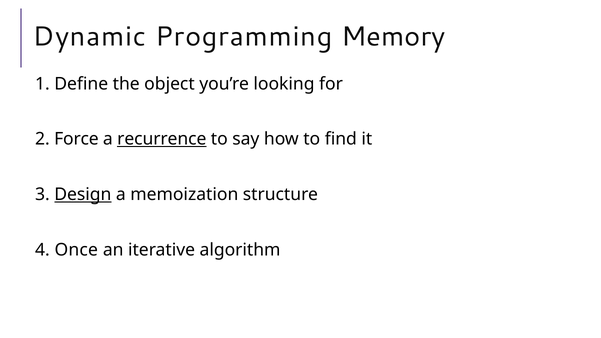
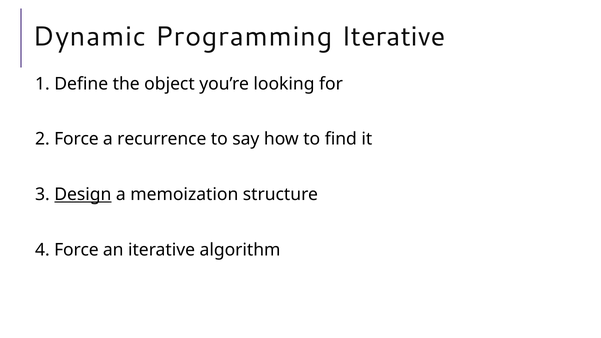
Programming Memory: Memory -> Iterative (393, 37)
recurrence underline: present -> none (162, 139)
4 Once: Once -> Force (76, 250)
